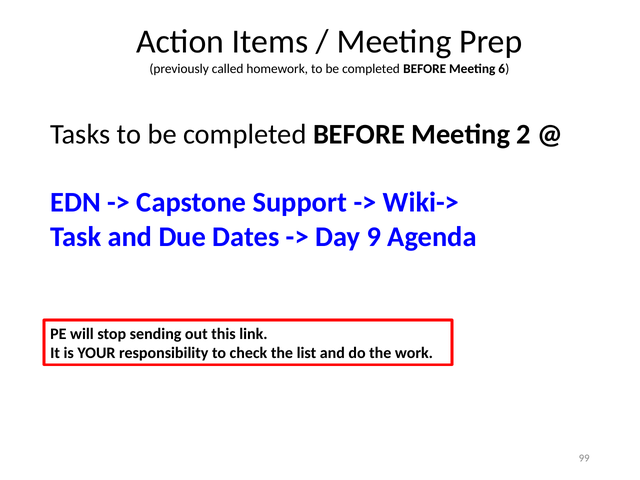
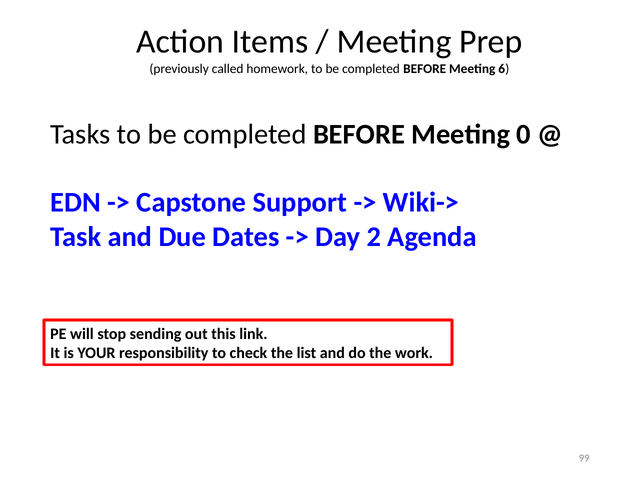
2: 2 -> 0 (524, 134)
9: 9 -> 2 (374, 237)
